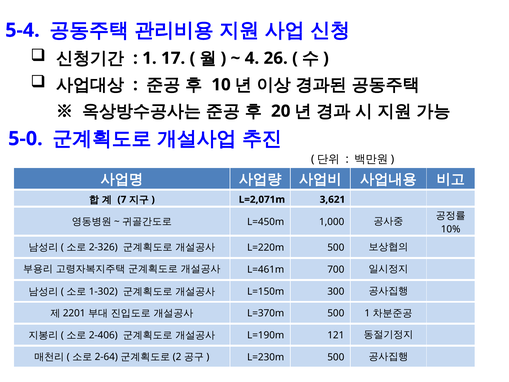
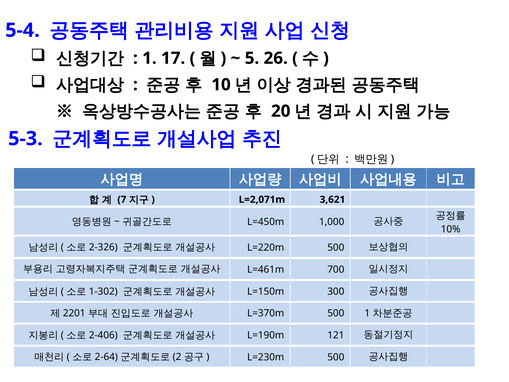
4: 4 -> 5 (252, 58)
5-0: 5-0 -> 5-3 (25, 139)
